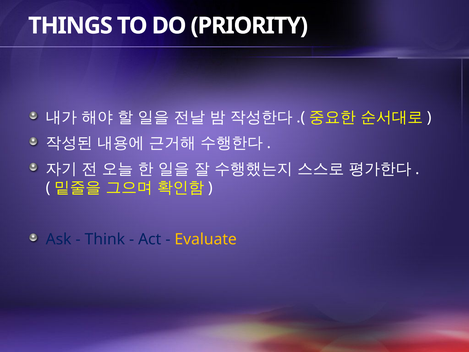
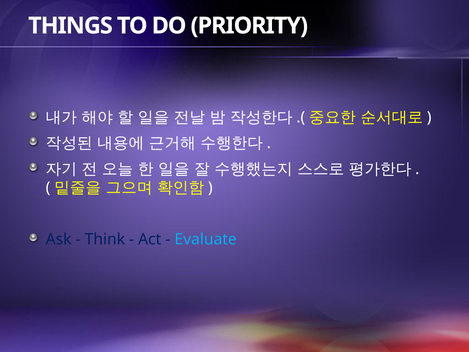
Evaluate colour: yellow -> light blue (206, 239)
